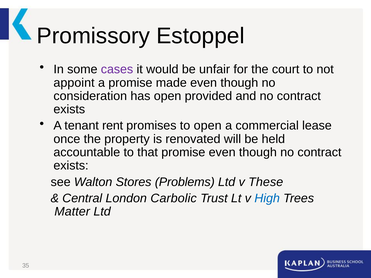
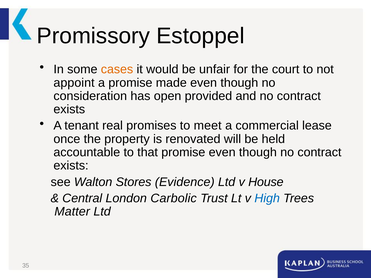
cases colour: purple -> orange (117, 69)
rent: rent -> real (113, 126)
to open: open -> meet (208, 126)
Problems: Problems -> Evidence (185, 182)
These: These -> House (266, 182)
